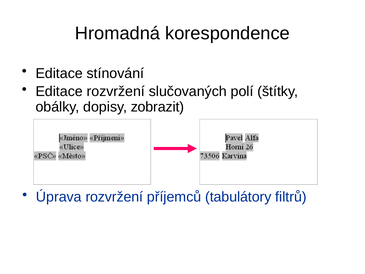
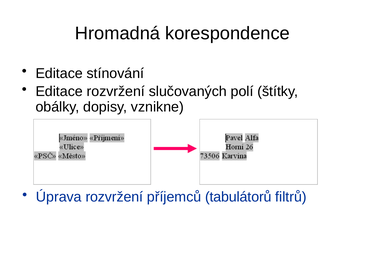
zobrazit: zobrazit -> vznikne (157, 107)
tabulátory: tabulátory -> tabulátorů (238, 197)
